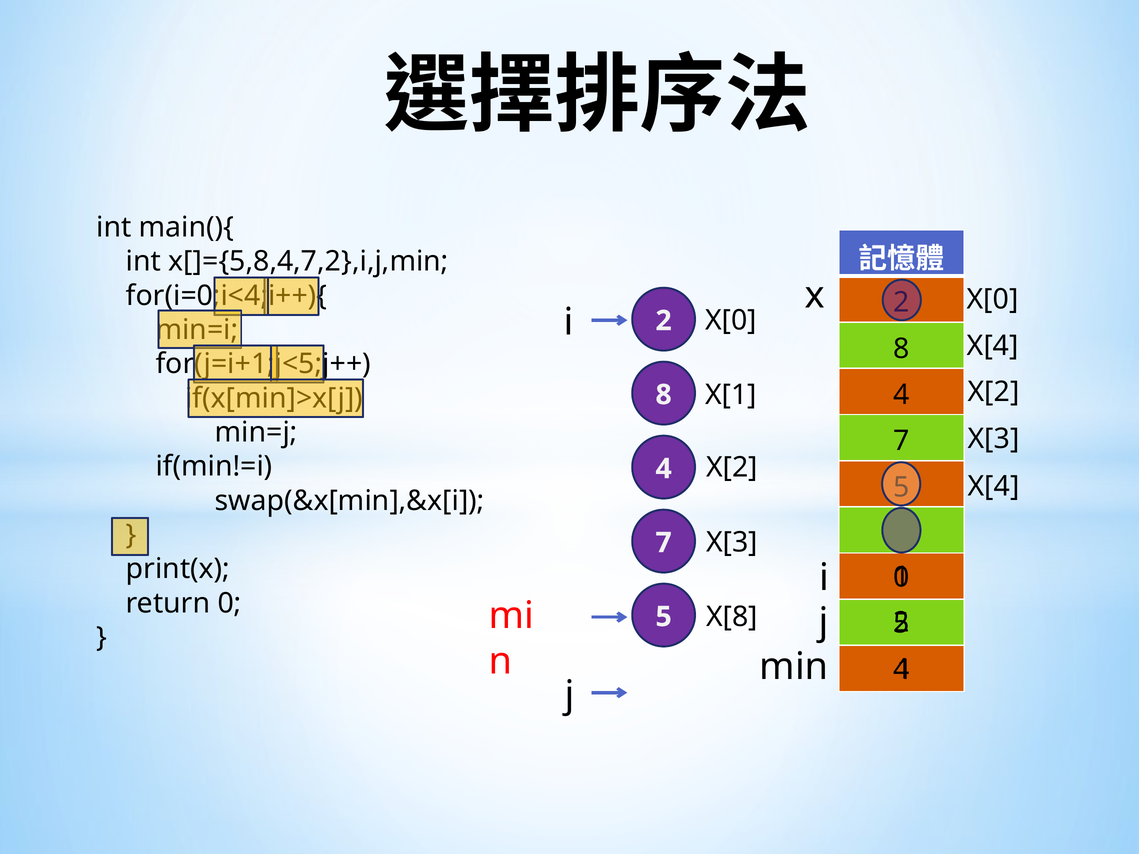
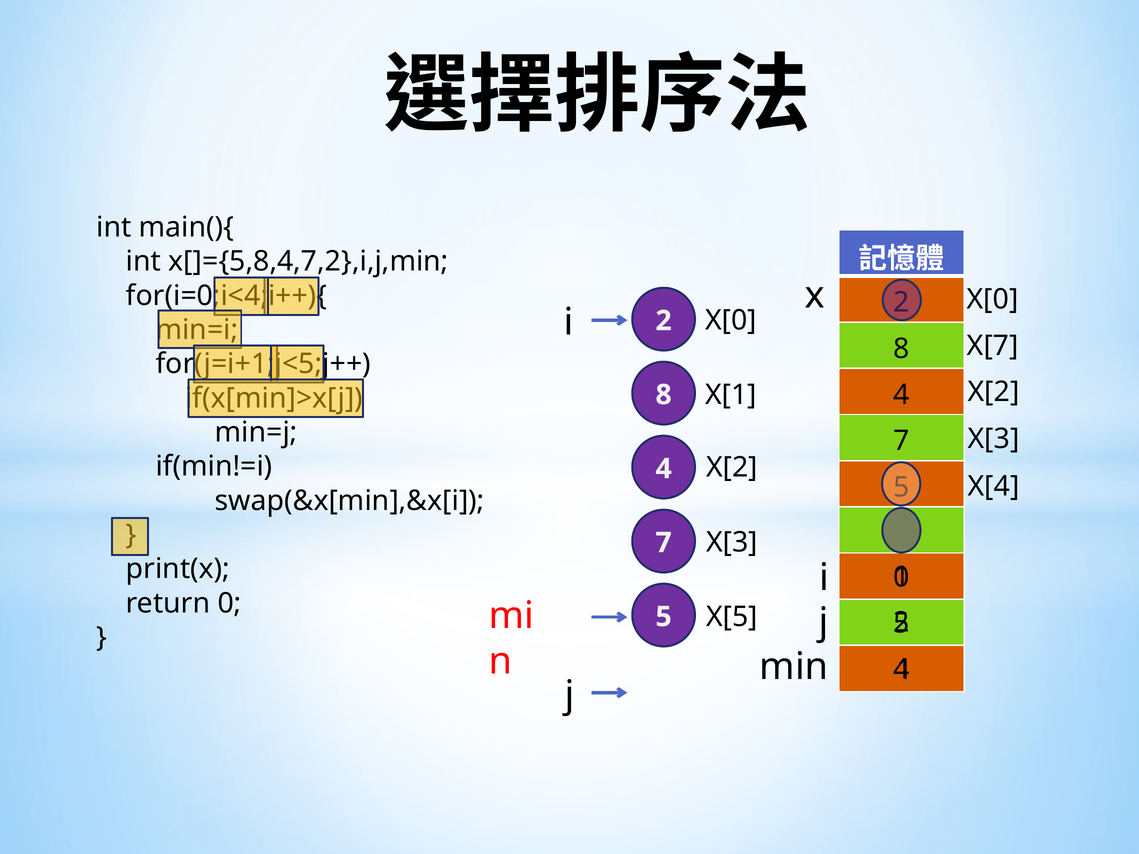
X[4: X[4 -> X[7 (993, 346)
X[8: X[8 -> X[5 (732, 617)
